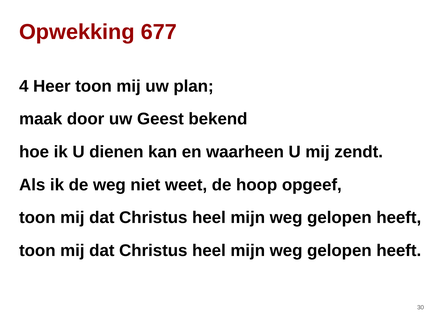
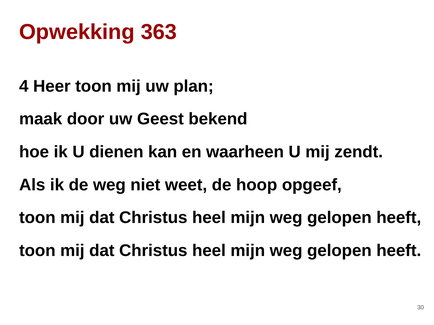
677: 677 -> 363 (159, 32)
